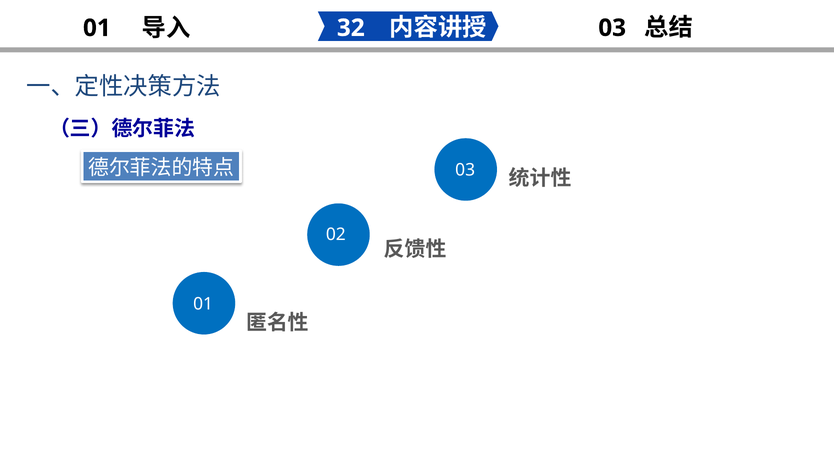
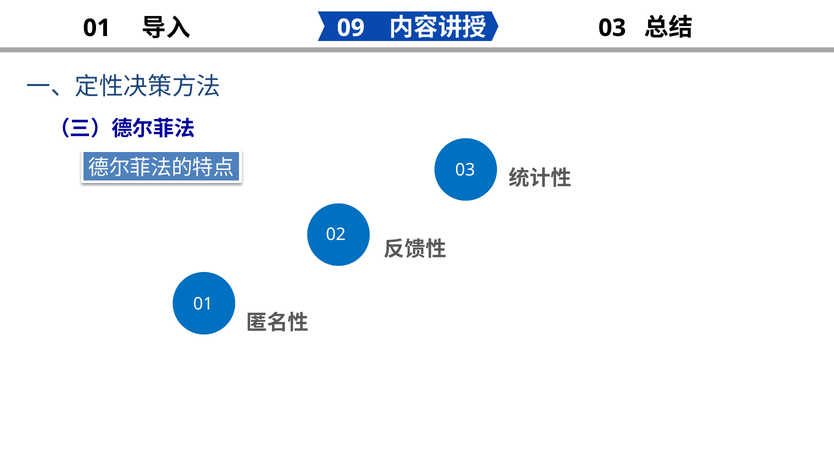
32: 32 -> 09 (351, 28)
